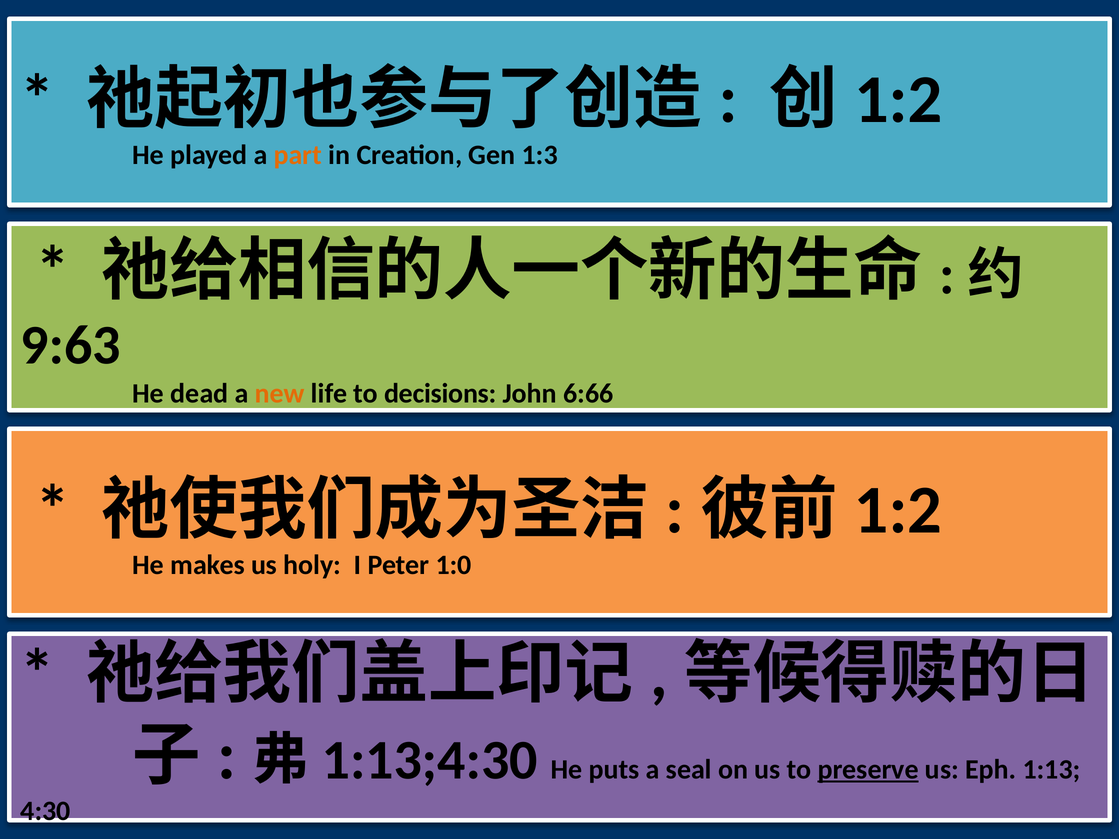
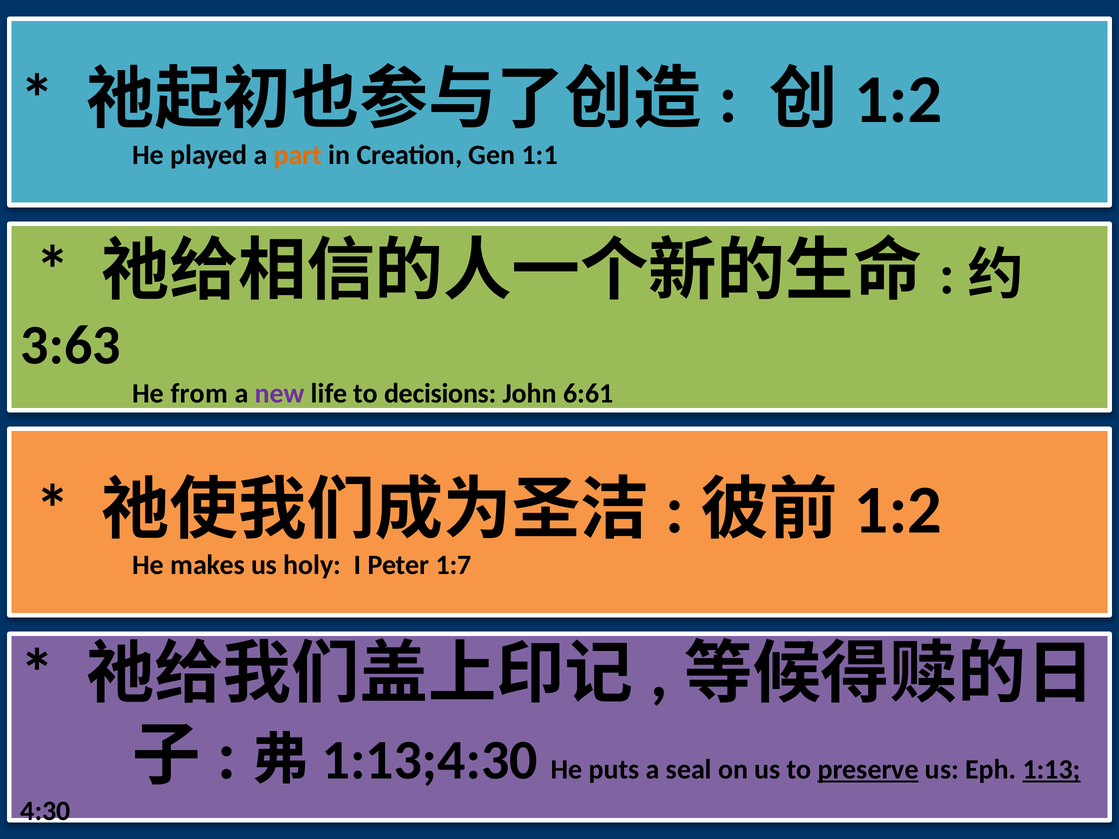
1:3: 1:3 -> 1:1 (540, 155)
9:63: 9:63 -> 3:63 (70, 345)
dead: dead -> from (199, 394)
new colour: orange -> purple (280, 394)
6:66: 6:66 -> 6:61 (588, 394)
1:0: 1:0 -> 1:7 (454, 565)
1:13 underline: none -> present (1051, 770)
